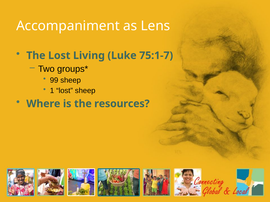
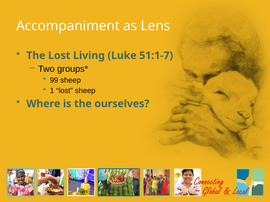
75:1-7: 75:1-7 -> 51:1-7 (156, 56)
resources: resources -> ourselves (122, 104)
